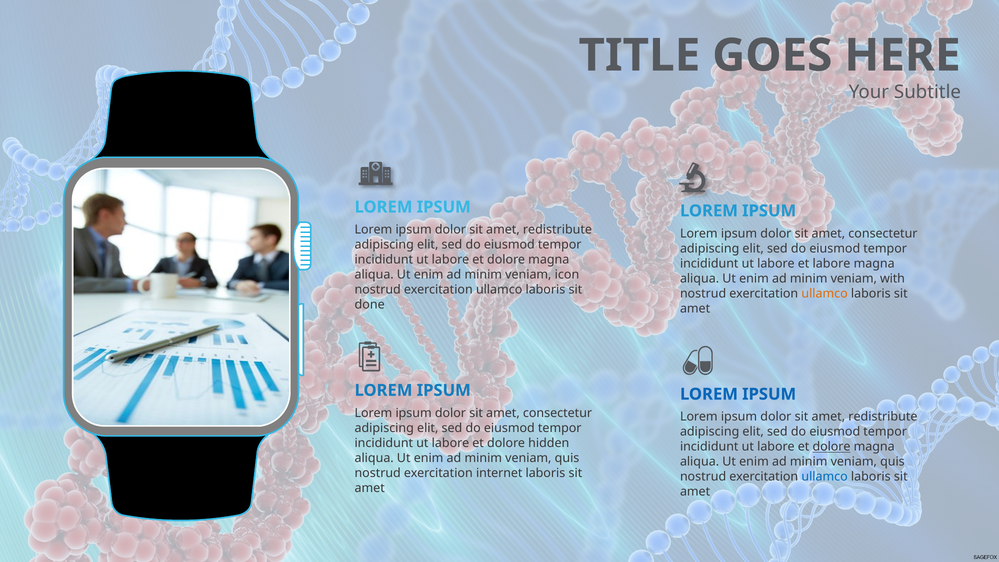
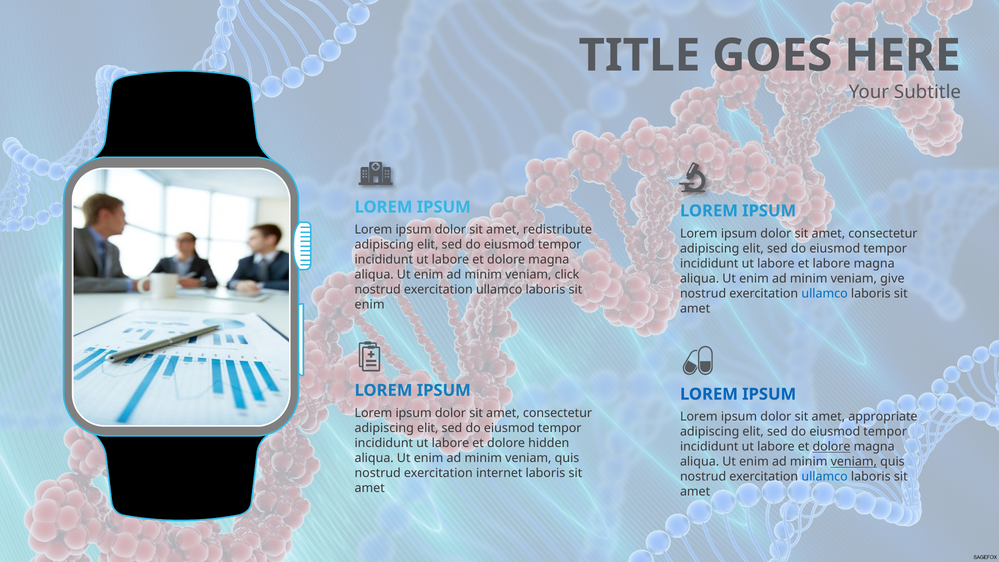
icon: icon -> click (567, 275)
with: with -> give (892, 278)
ullamco colour: orange -> blue (825, 293)
done: done -> enim (370, 305)
redistribute: redistribute -> appropriate (883, 417)
veniam underline: none -> present (854, 462)
